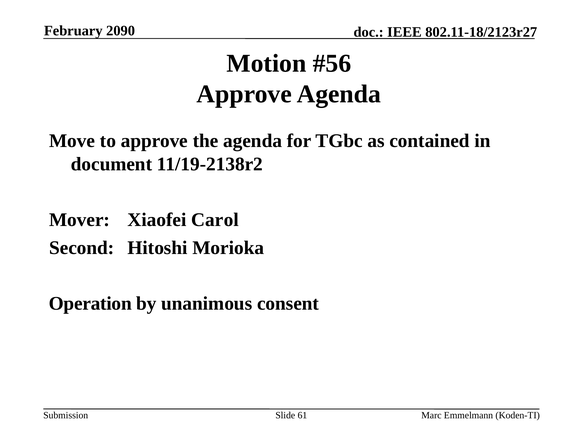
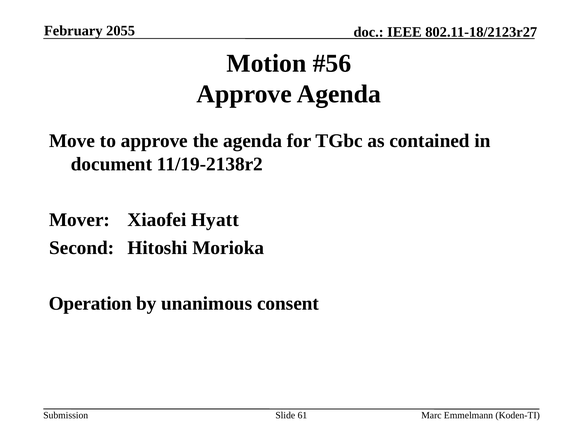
2090: 2090 -> 2055 (121, 31)
Carol: Carol -> Hyatt (215, 220)
